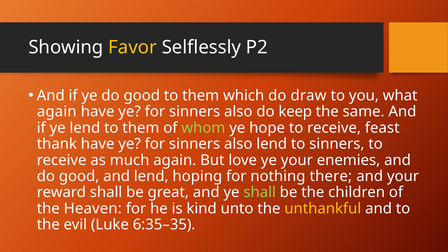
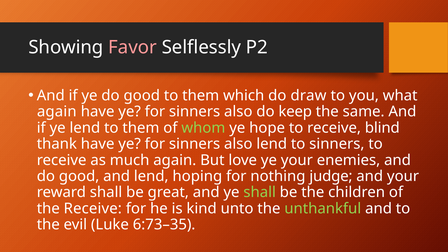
Favor colour: yellow -> pink (133, 47)
feast: feast -> blind (382, 128)
there: there -> judge (331, 176)
the Heaven: Heaven -> Receive (93, 208)
unthankful colour: yellow -> light green (323, 208)
6:35–35: 6:35–35 -> 6:73–35 (164, 225)
